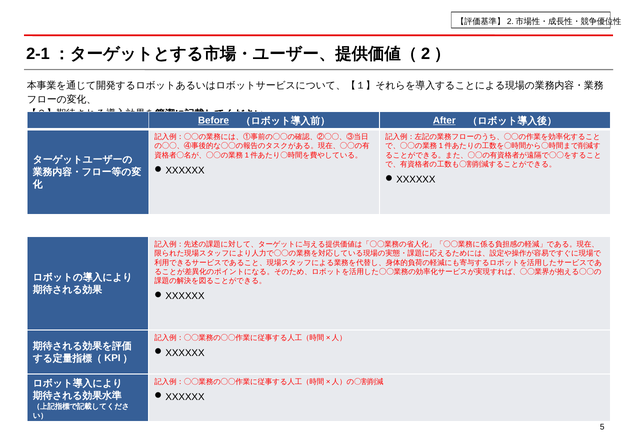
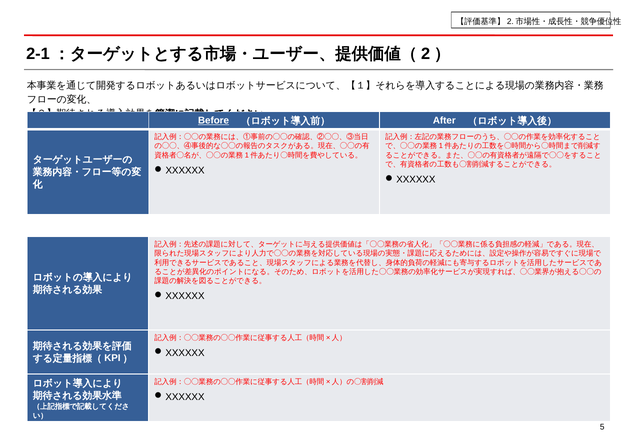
After underline: present -> none (444, 121)
